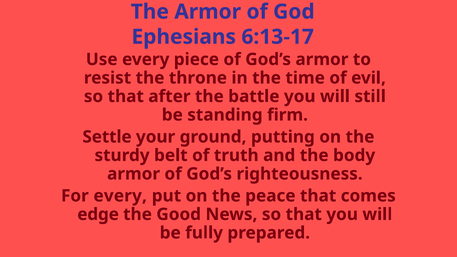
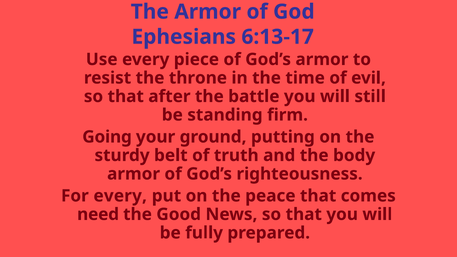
Settle: Settle -> Going (107, 137)
edge: edge -> need (98, 214)
